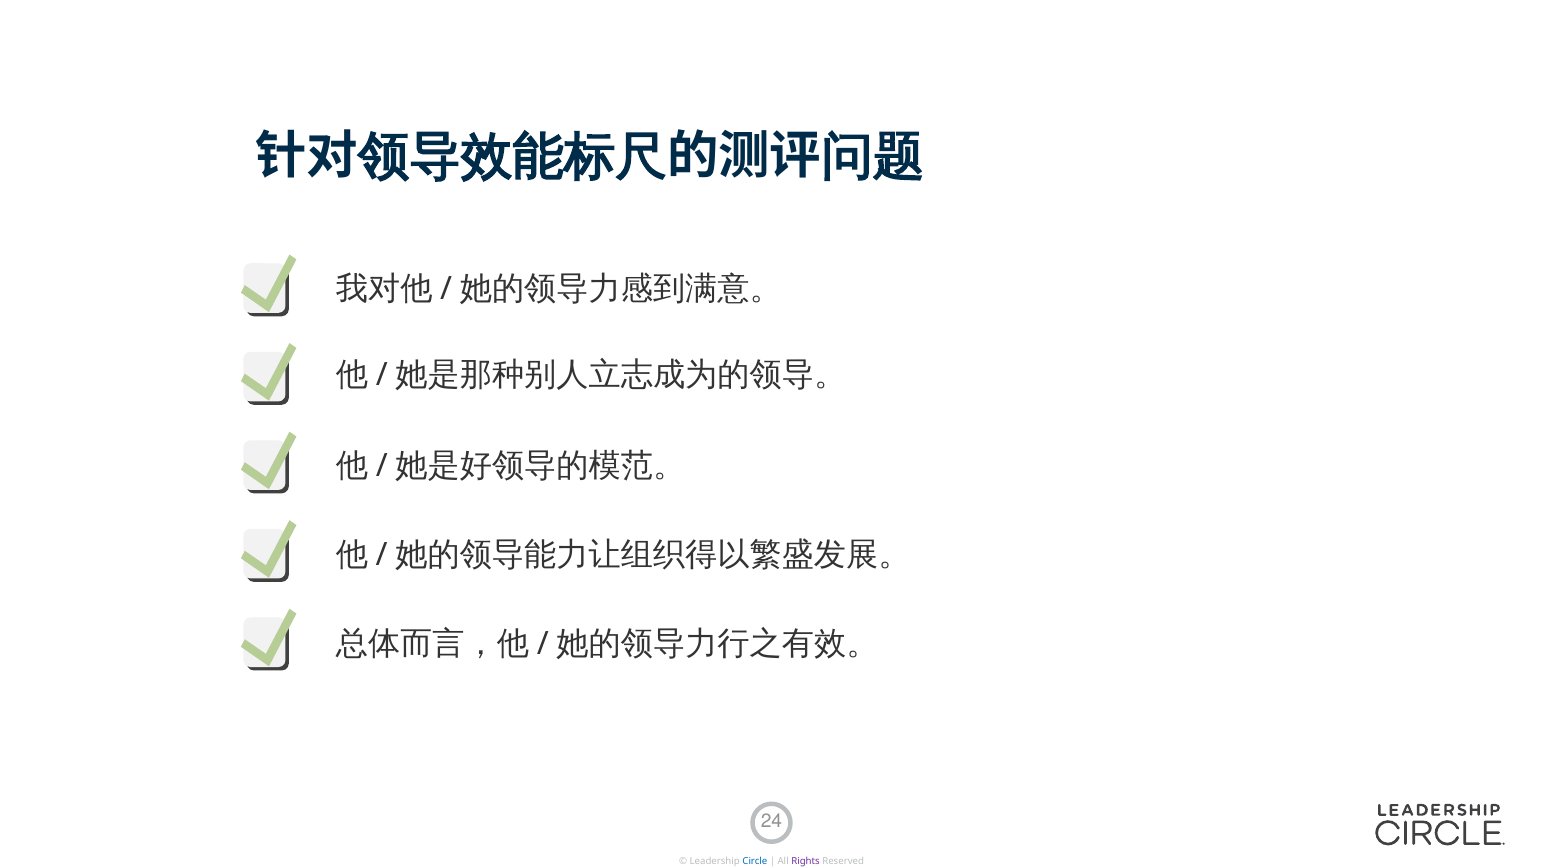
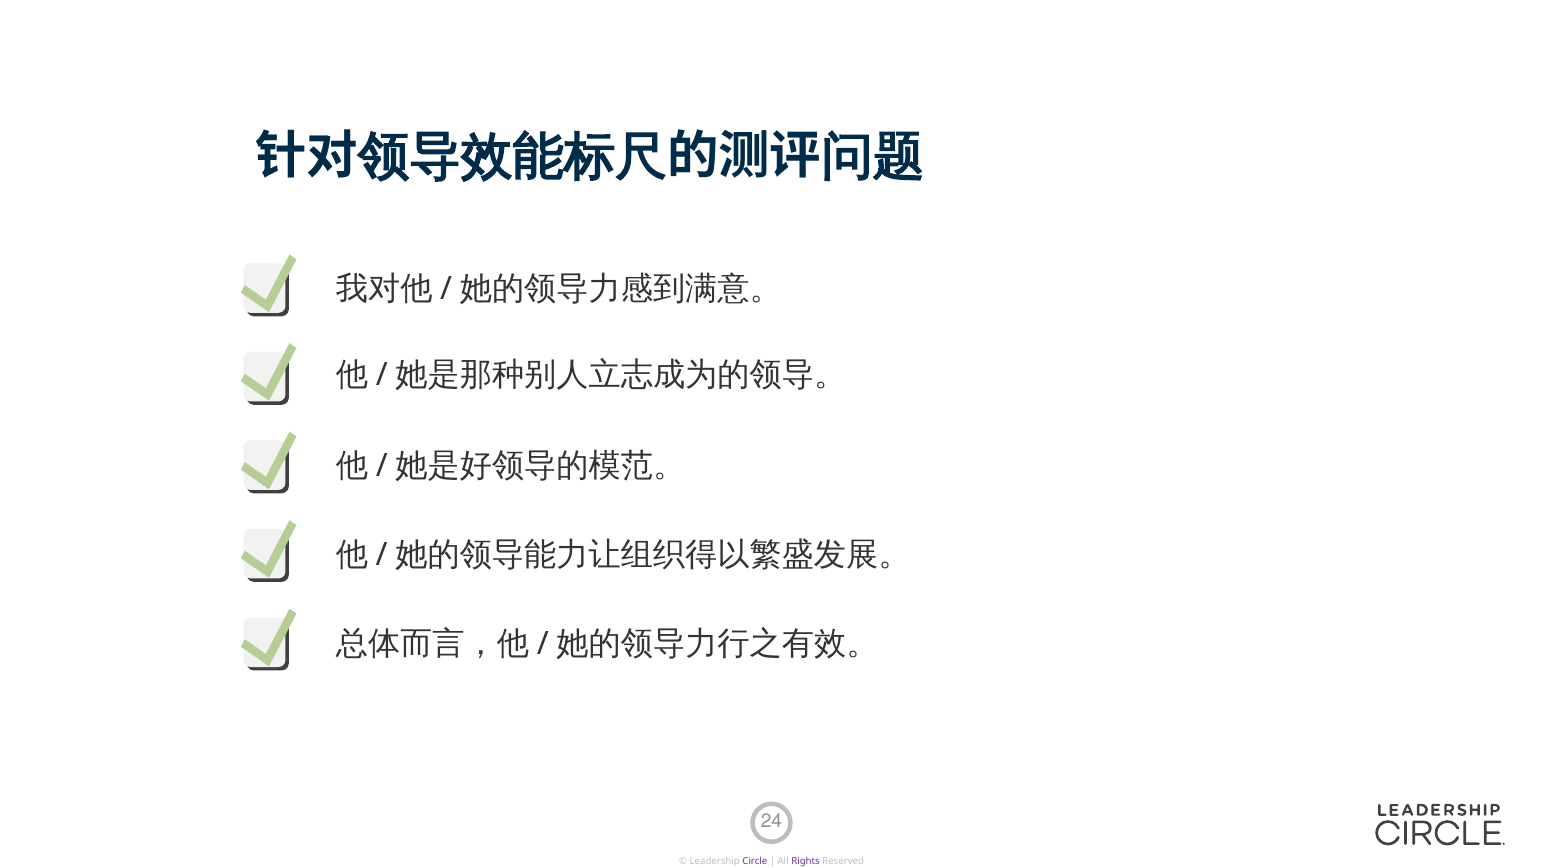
Circle colour: blue -> purple (755, 861)
